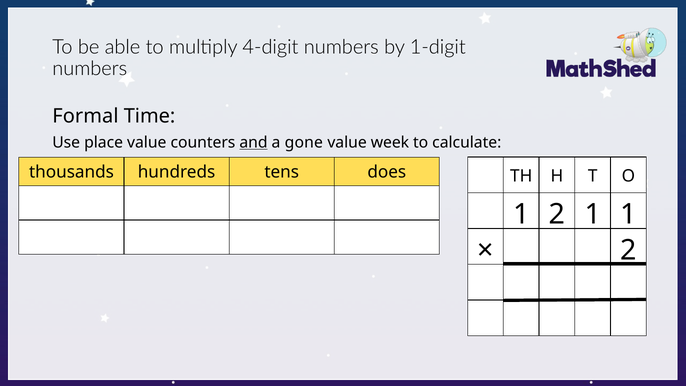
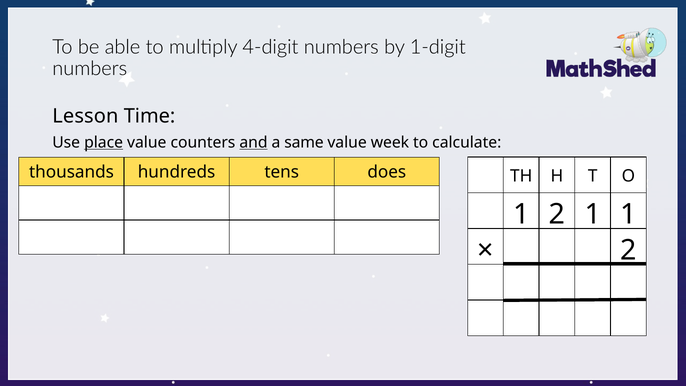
Formal: Formal -> Lesson (85, 116)
place underline: none -> present (104, 142)
gone: gone -> same (304, 142)
